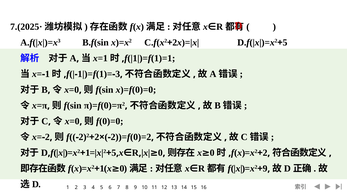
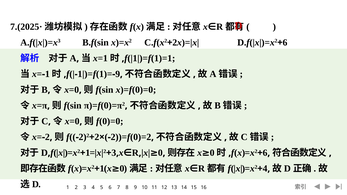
5: 5 -> 6 (285, 43)
3: 3 -> 9 (118, 74)
5: 5 -> 3 (114, 153)
2: 2 -> 6 (265, 153)
9: 9 -> 4 (265, 169)
